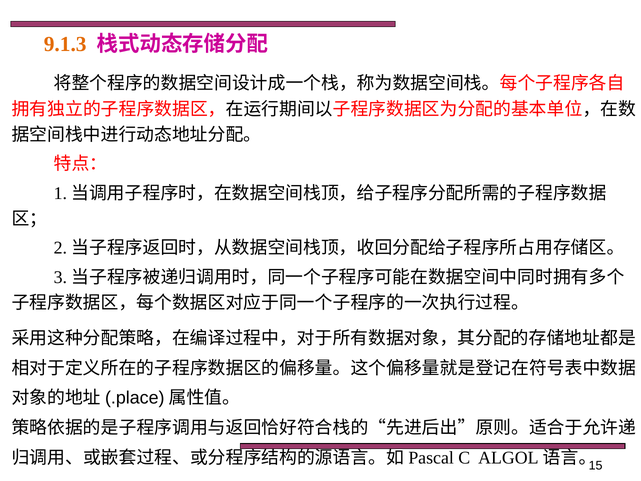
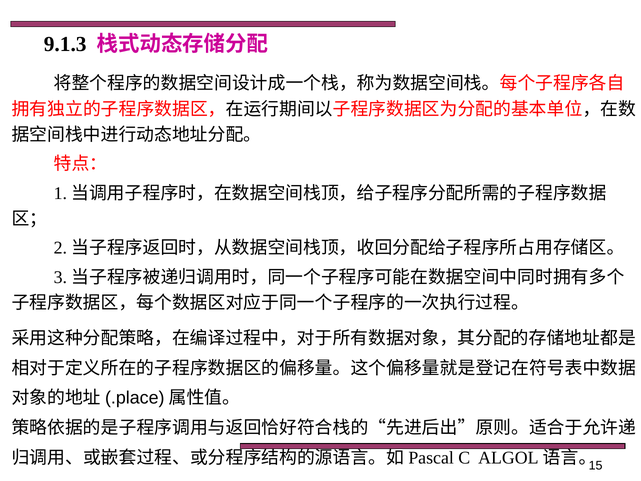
9.1.3 colour: orange -> black (65, 44)
